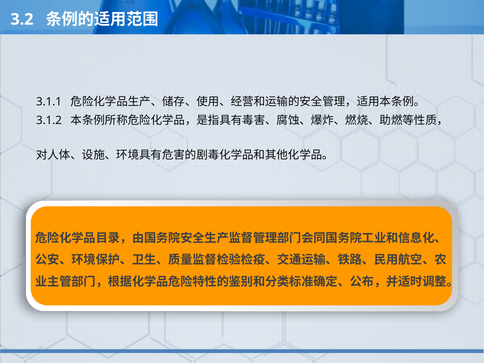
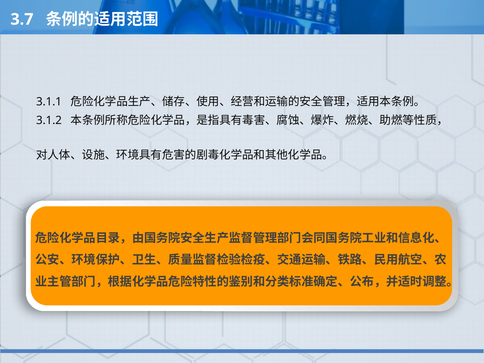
3.2: 3.2 -> 3.7 (22, 19)
